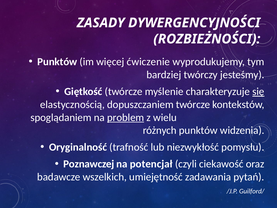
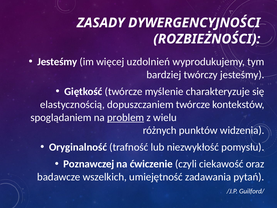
Punktów: Punktów -> Jesteśmy (57, 62)
ćwiczenie: ćwiczenie -> uzdolnień (148, 62)
się underline: present -> none (258, 91)
potencjał: potencjał -> ćwiczenie (151, 164)
